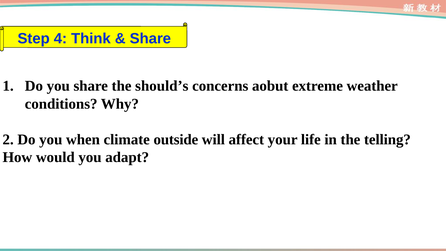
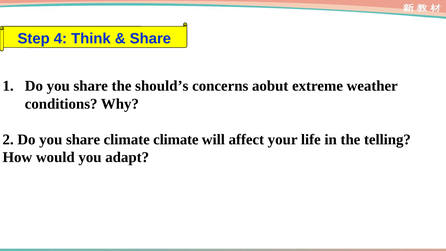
2 Do you when: when -> share (83, 139)
climate outside: outside -> climate (176, 139)
